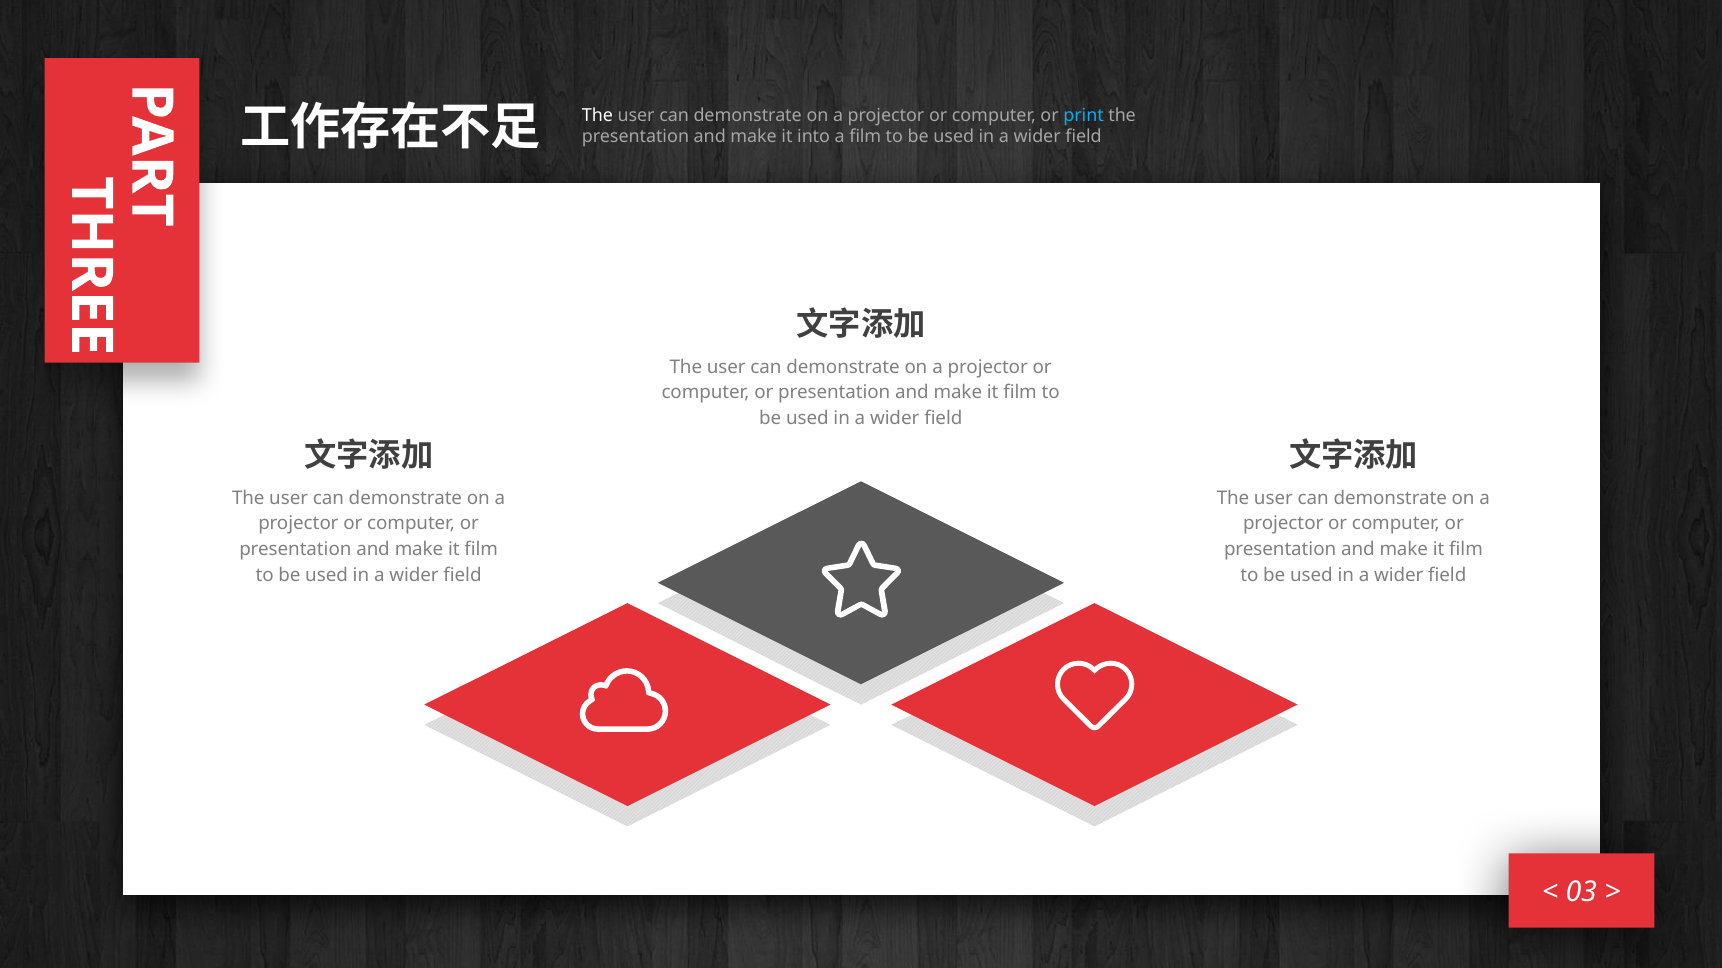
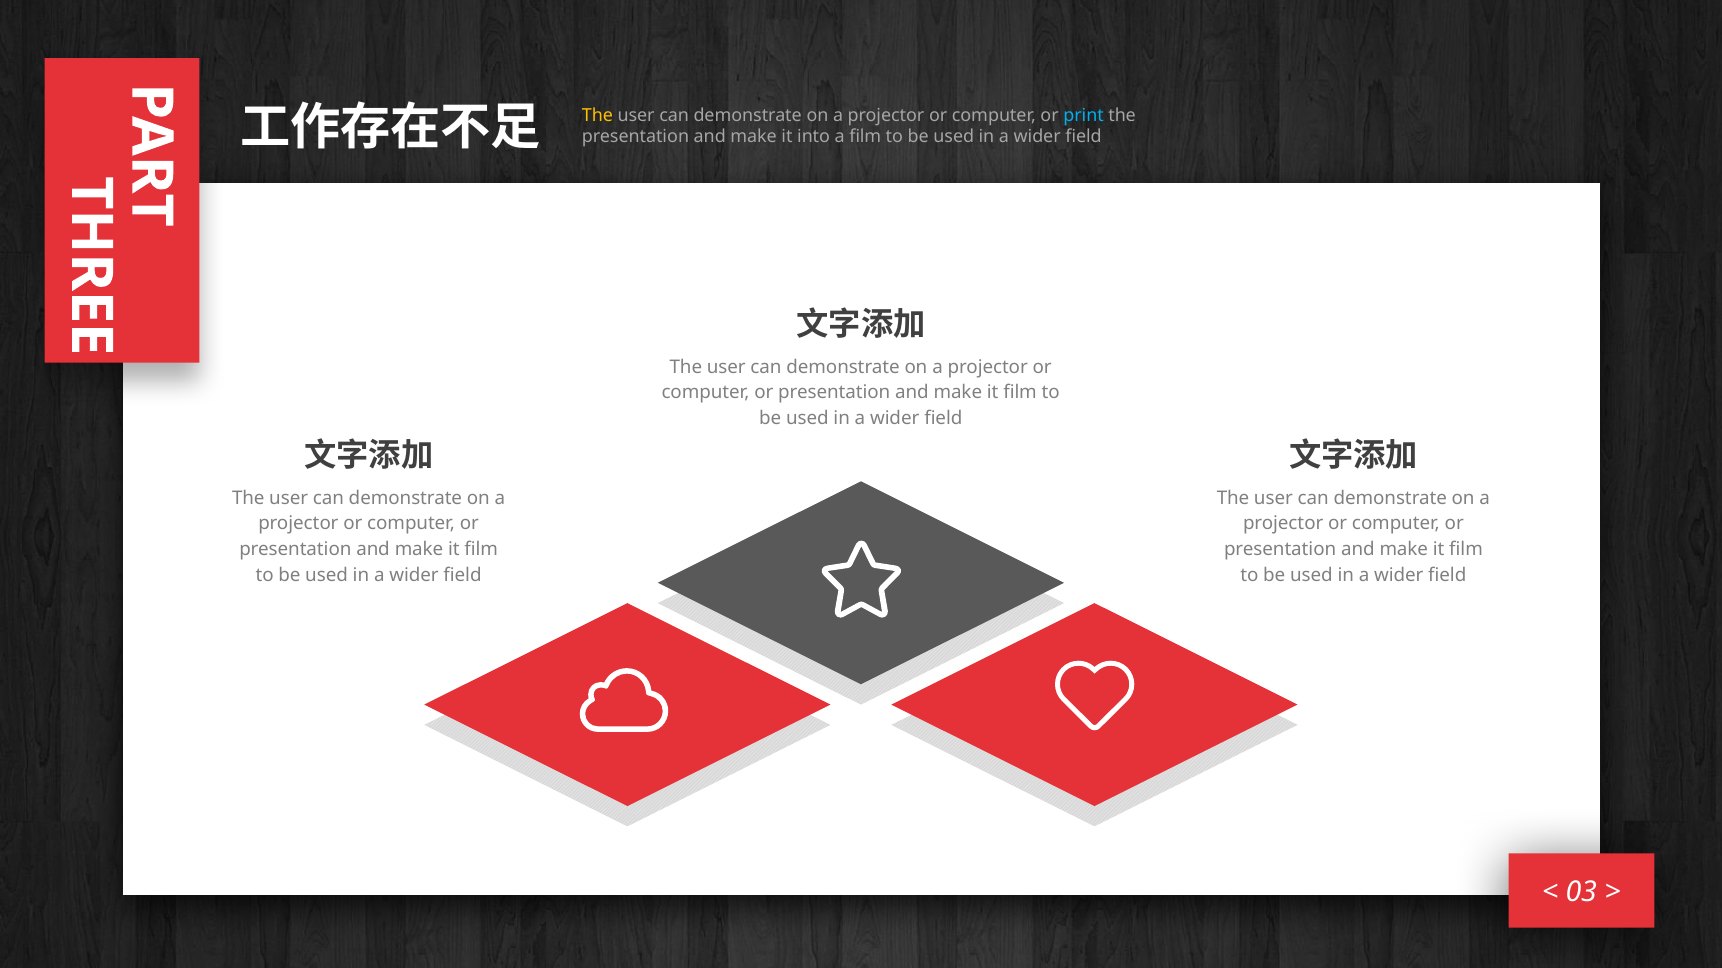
The colour: white -> yellow (598, 115)
